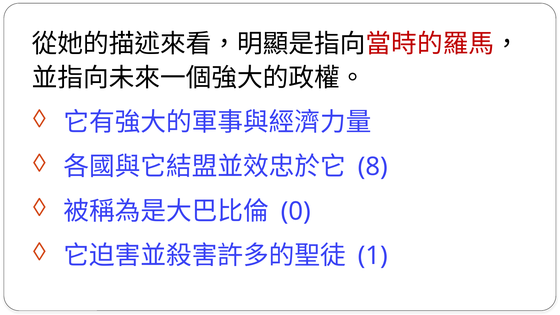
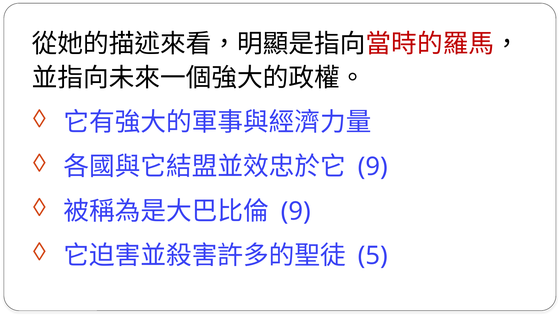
8: 8 -> 9 (373, 167)
0: 0 -> 9 (296, 211)
1: 1 -> 5 (373, 256)
